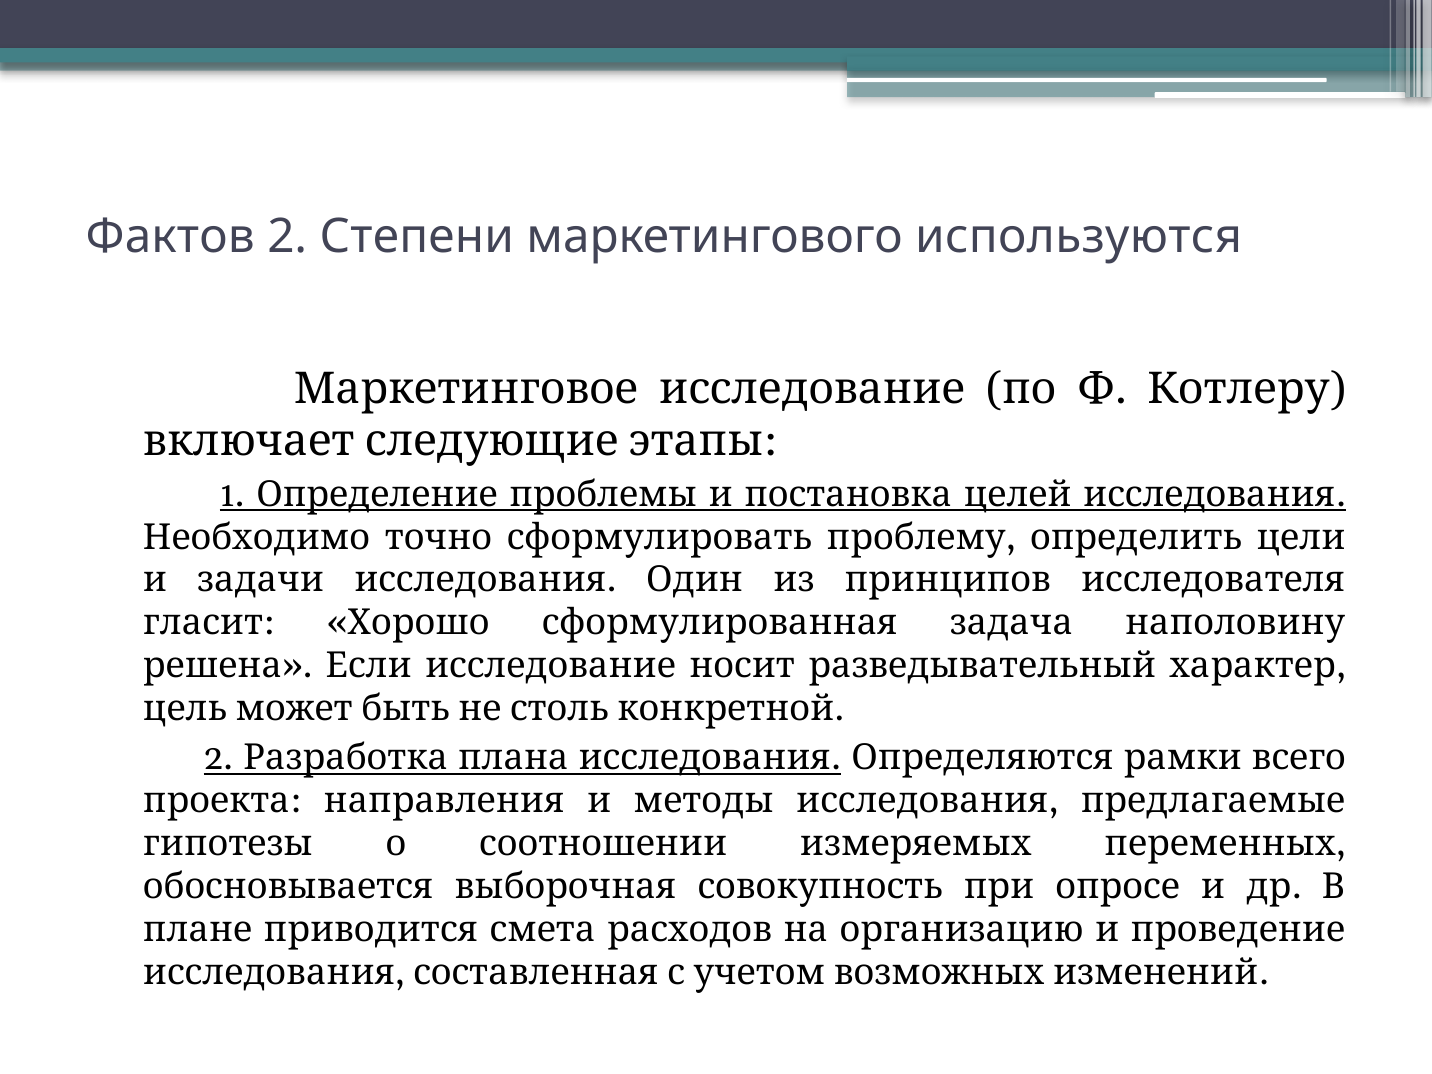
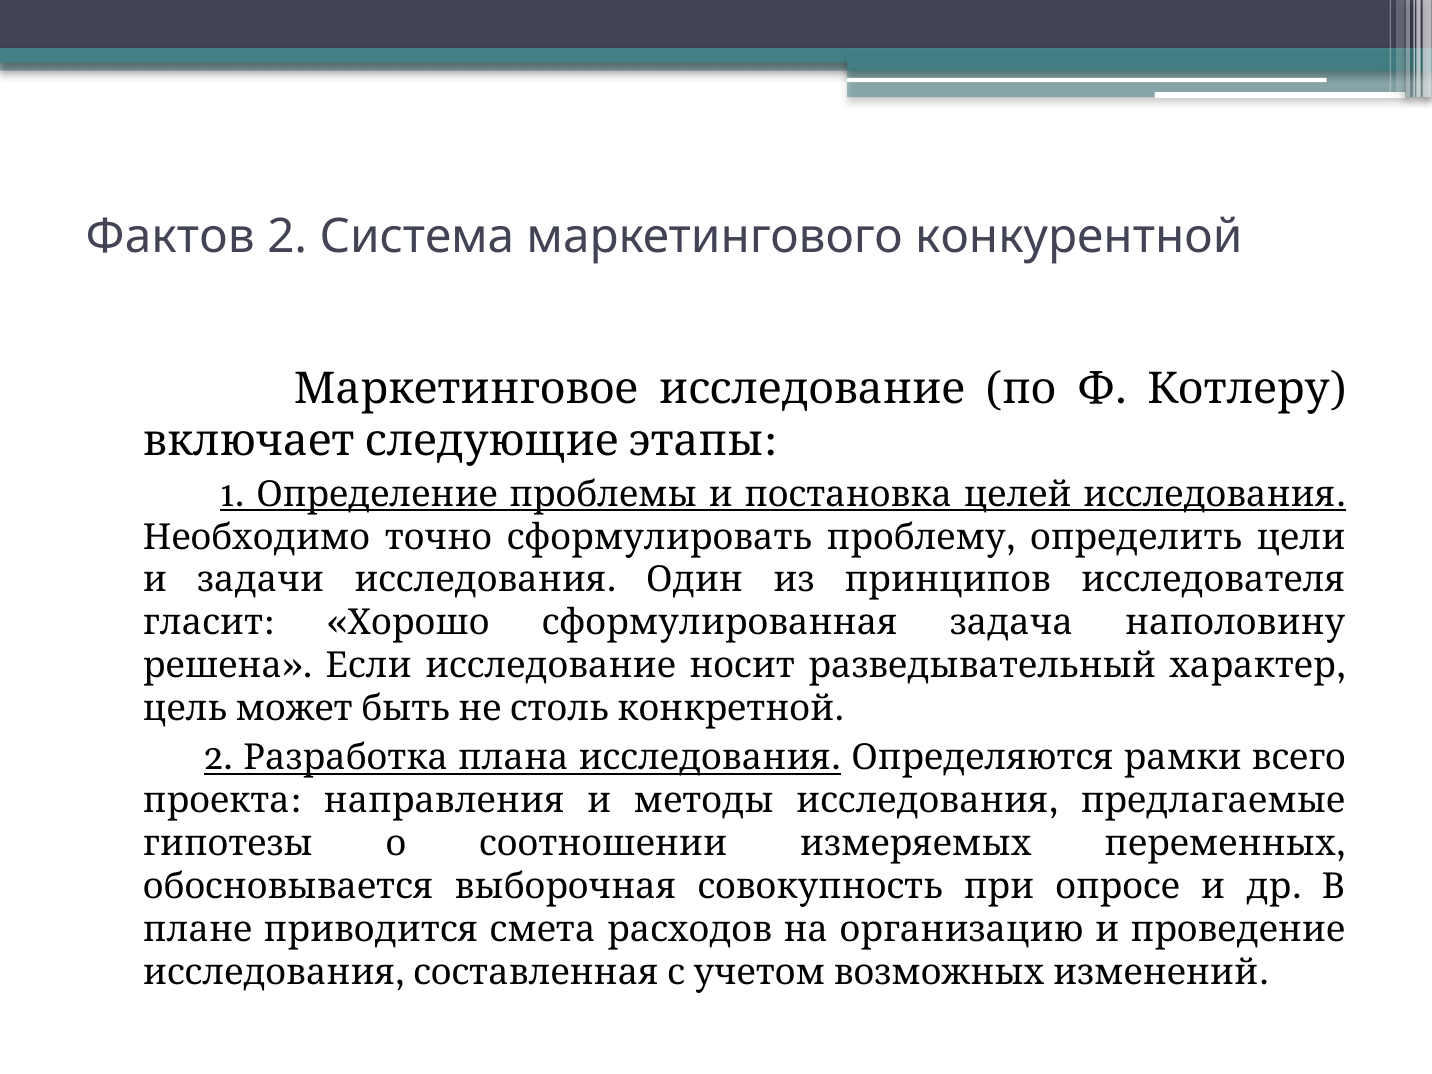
Степени: Степени -> Система (417, 237)
используются: используются -> конкурентной (1079, 237)
